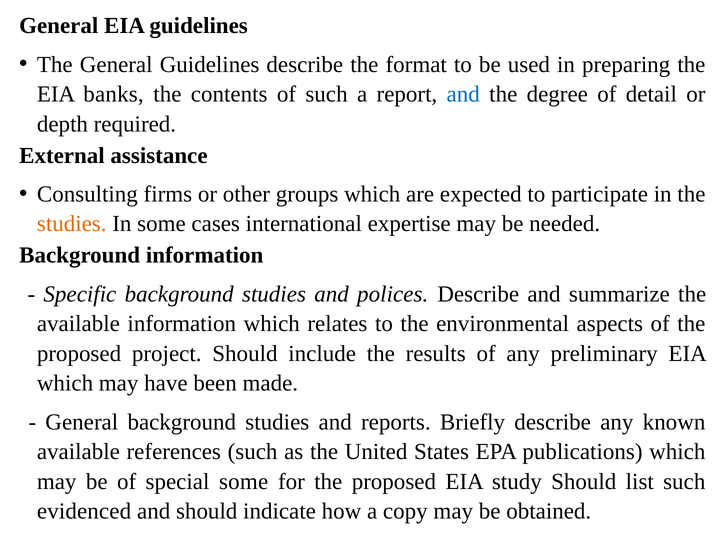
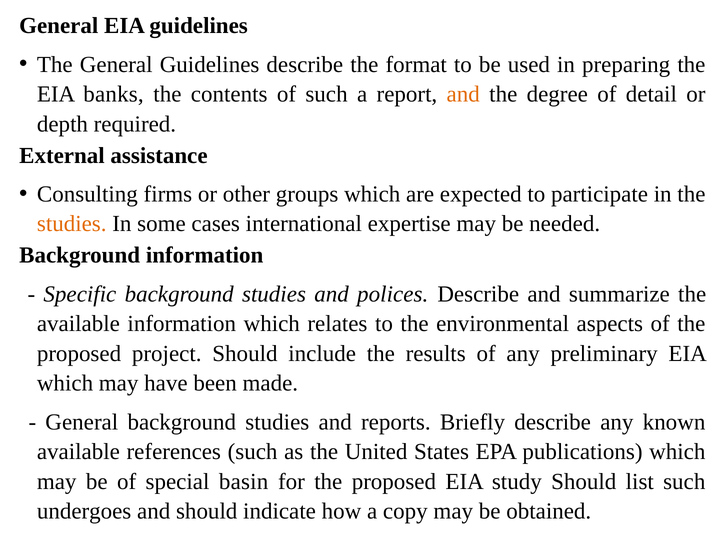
and colour: blue -> orange (463, 94)
special some: some -> basin (244, 482)
evidenced: evidenced -> undergoes (84, 511)
